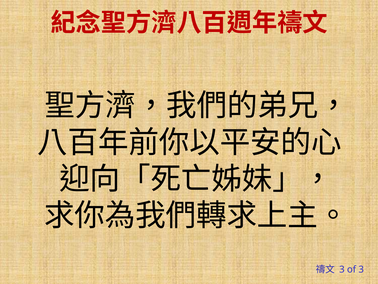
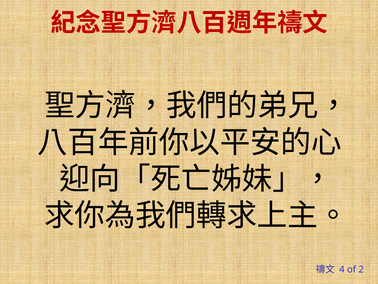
3: 3 -> 4 (342, 269)
of 3: 3 -> 2 (361, 269)
